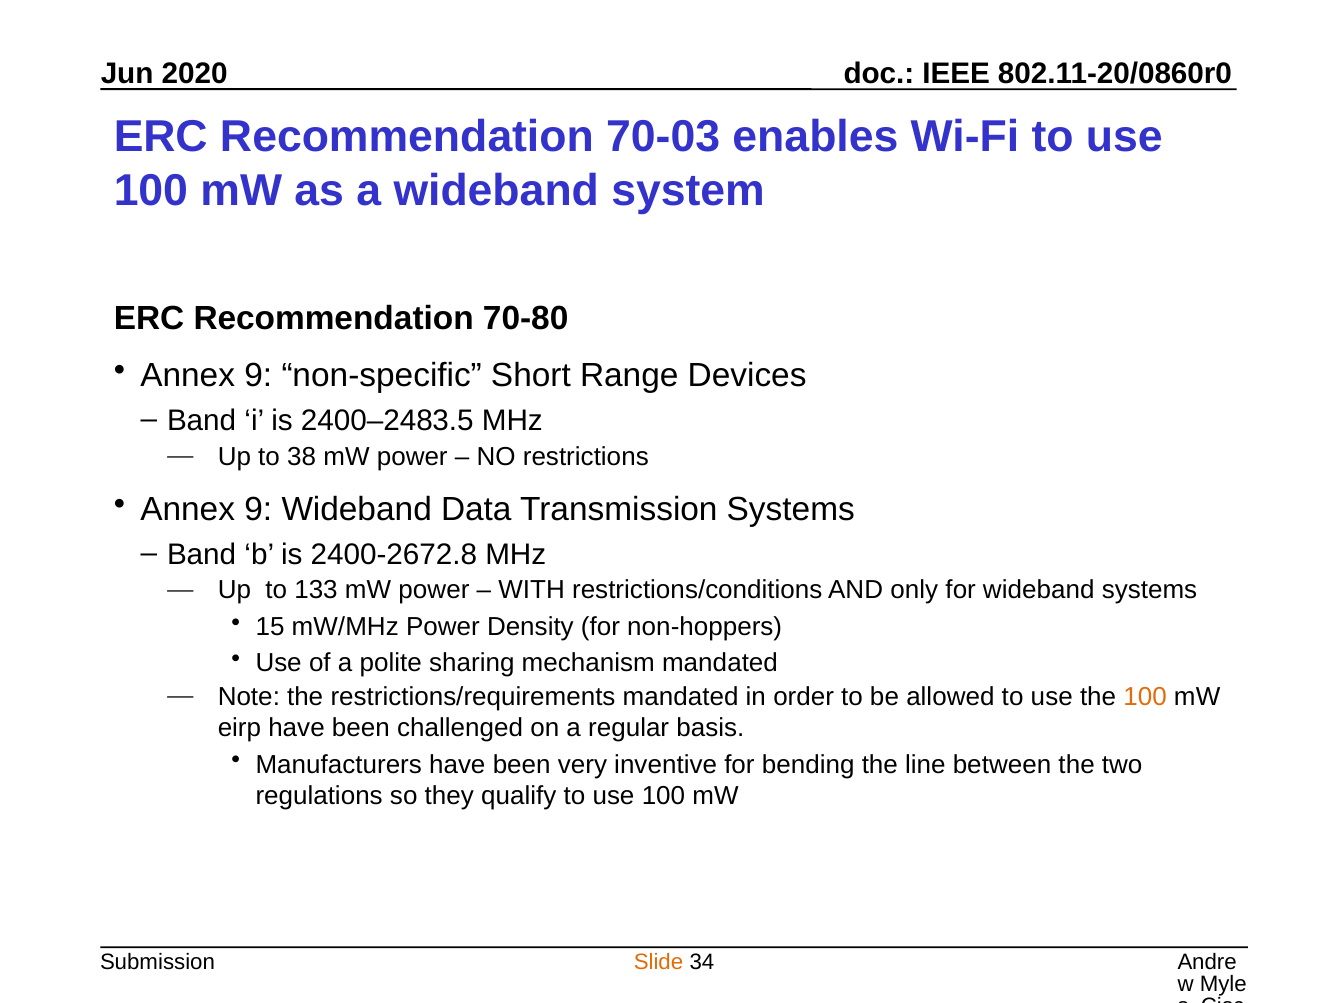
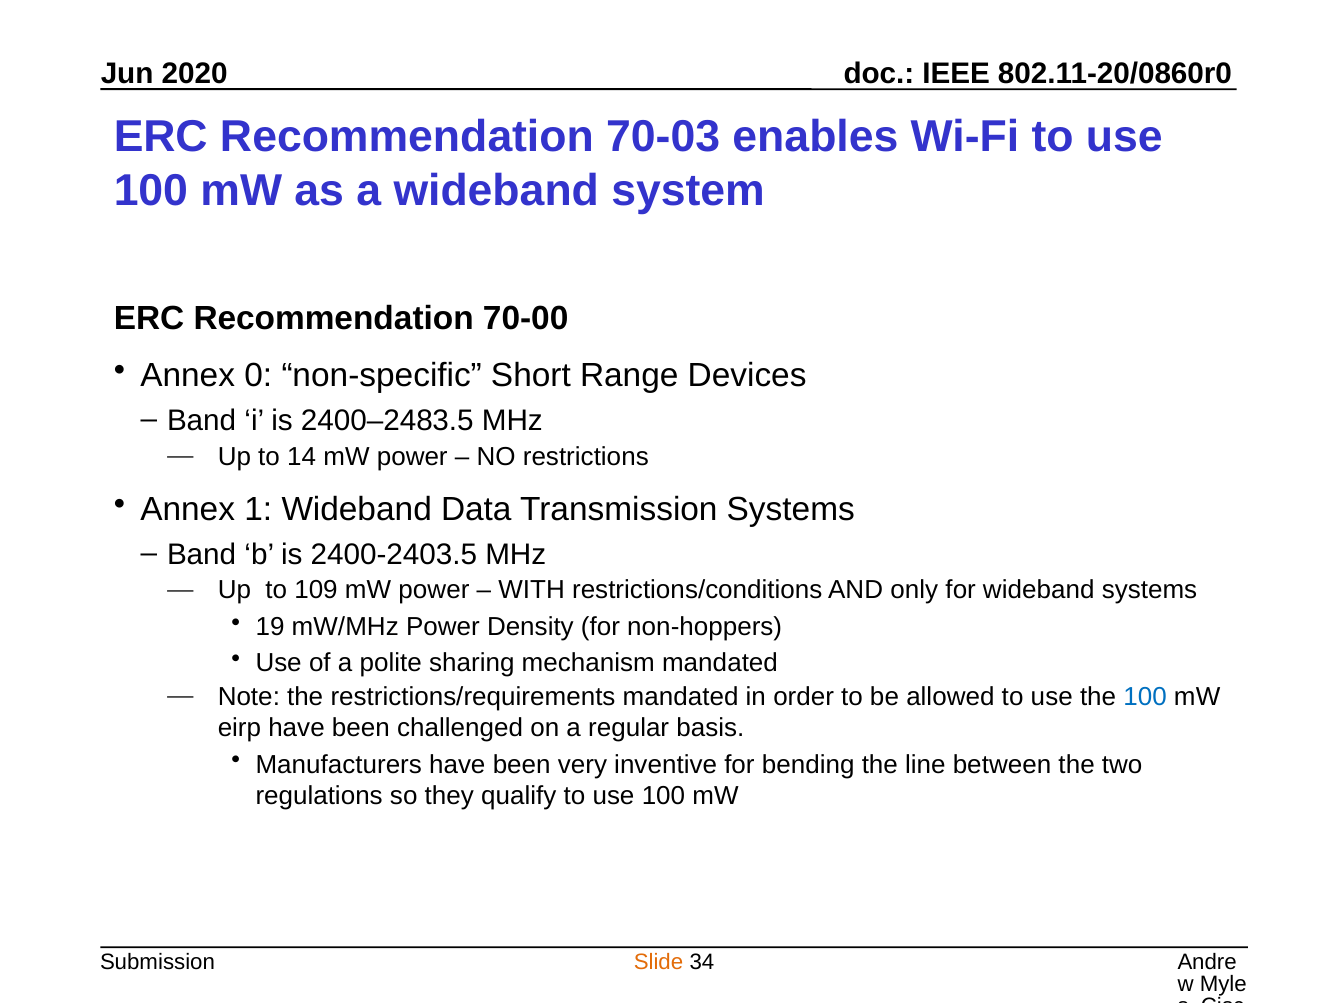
70-80: 70-80 -> 70-00 (526, 319)
9: 9 -> 0 (258, 376)
38: 38 -> 14 (302, 456)
9: 9 -> 1 (258, 509)
2400-2672.8: 2400-2672.8 -> 2400-2403.5 (394, 554)
133: 133 -> 109 (316, 590)
15: 15 -> 19 (270, 627)
100 colour: orange -> blue (1145, 697)
